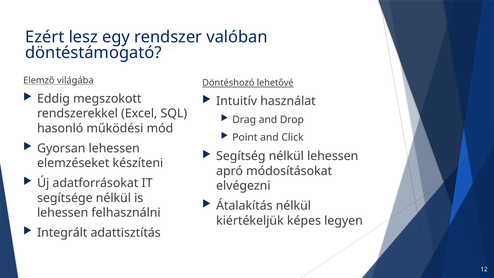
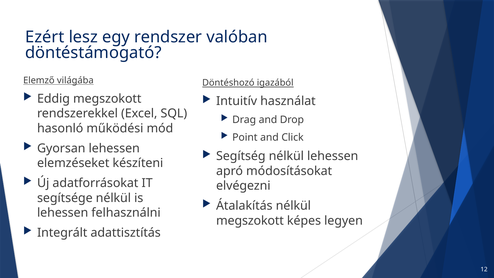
lehetővé: lehetővé -> igazából (275, 83)
kiértékeljük: kiértékeljük -> megszokott (250, 221)
